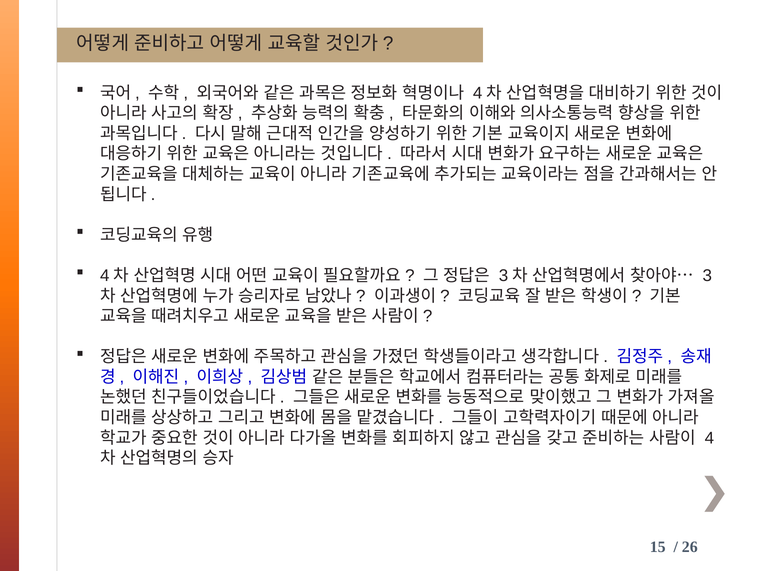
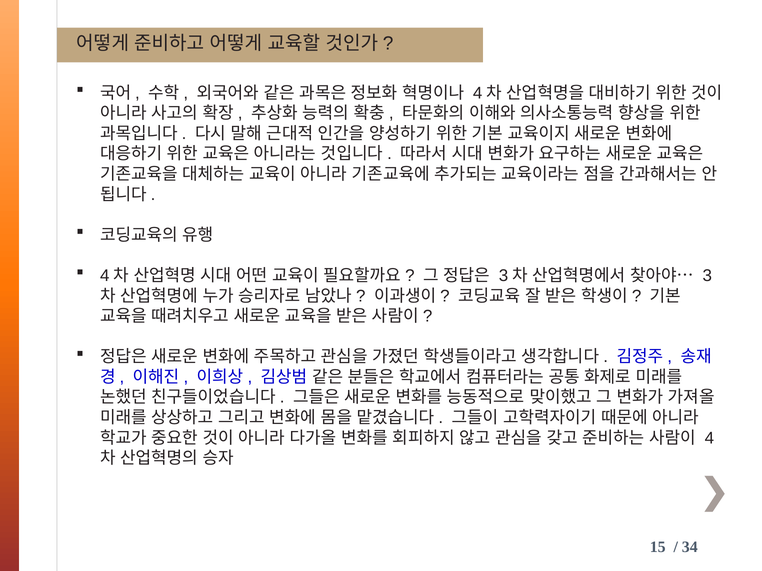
26: 26 -> 34 (690, 548)
